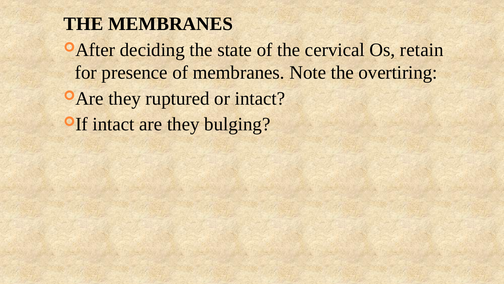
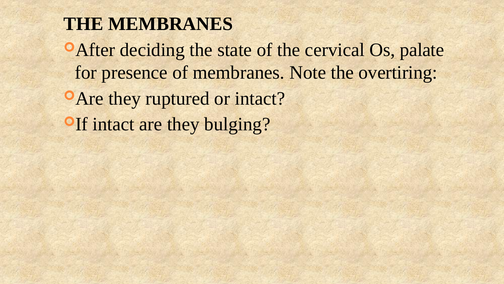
retain: retain -> palate (422, 50)
